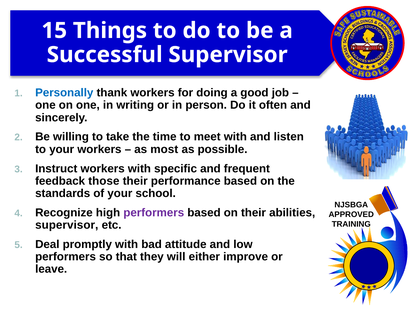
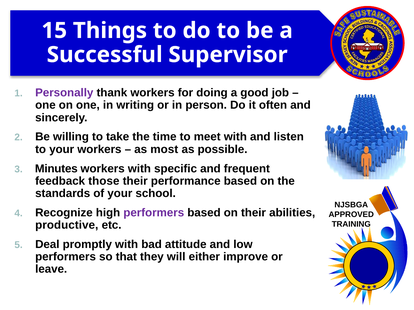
Personally colour: blue -> purple (64, 93)
Instruct: Instruct -> Minutes (56, 169)
supervisor: supervisor -> productive (67, 225)
